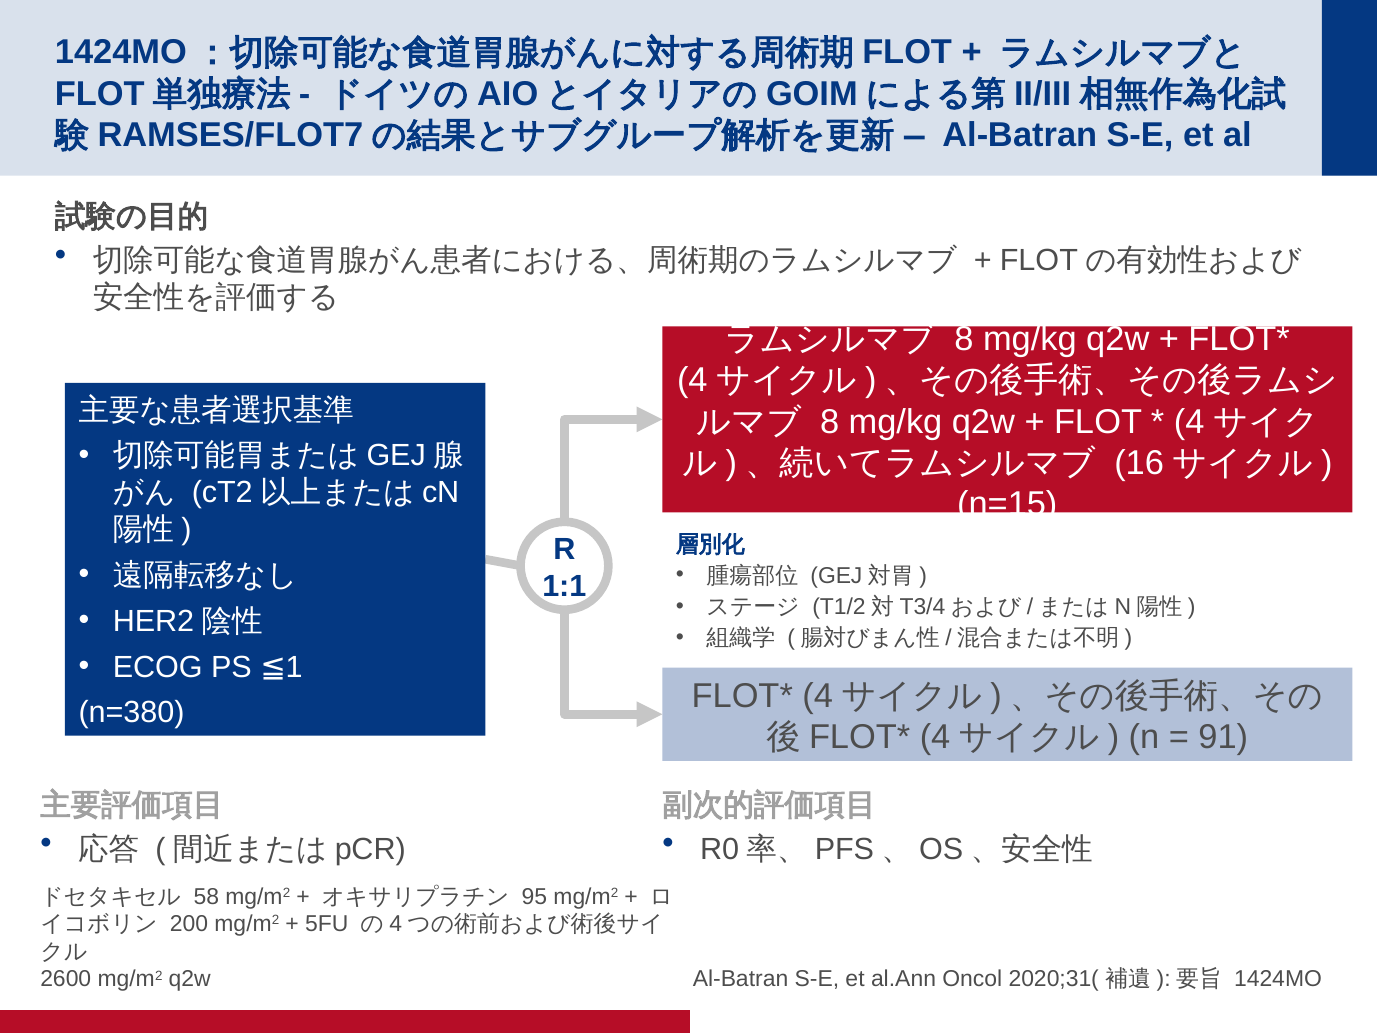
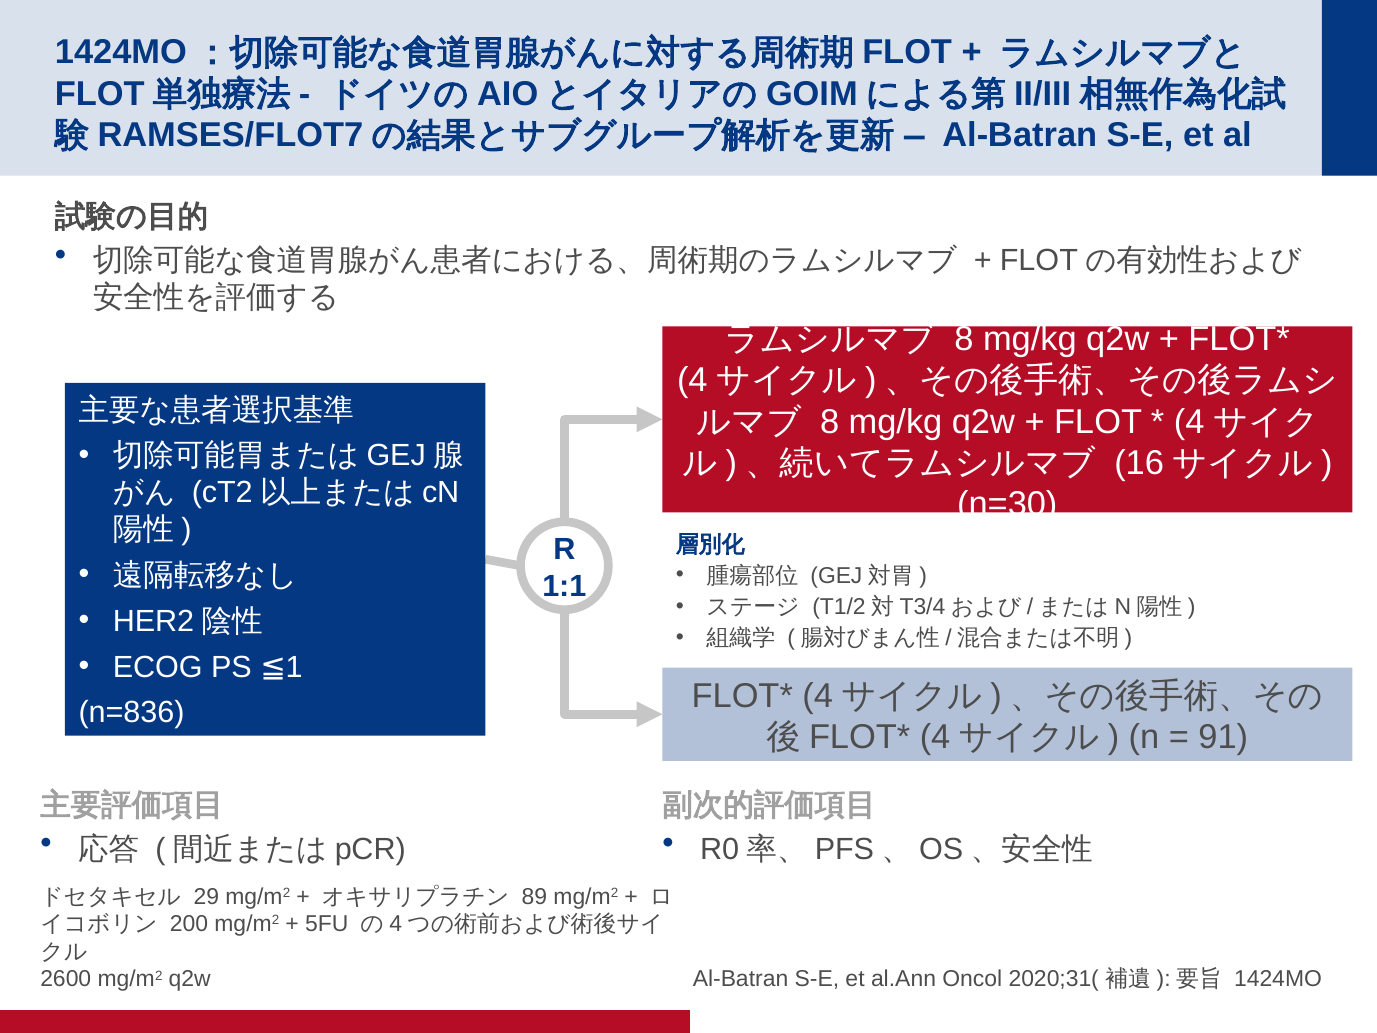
n=15: n=15 -> n=30 (1007, 504)
n=380: n=380 -> n=836 (132, 713)
58: 58 -> 29 (206, 897)
95: 95 -> 89 (534, 897)
